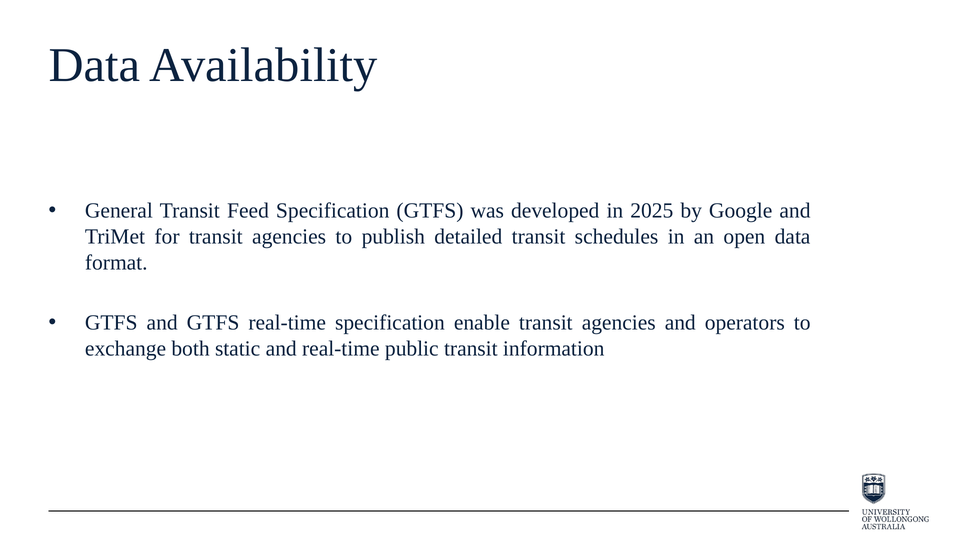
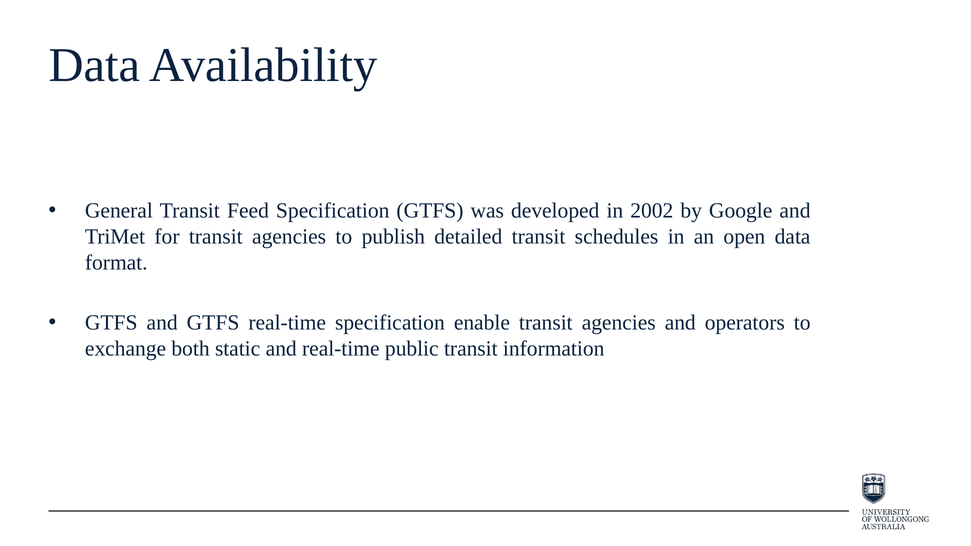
2025: 2025 -> 2002 (652, 211)
